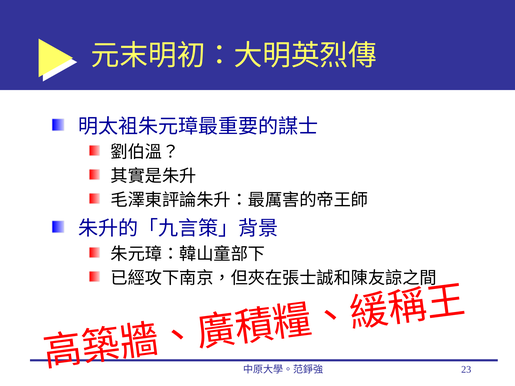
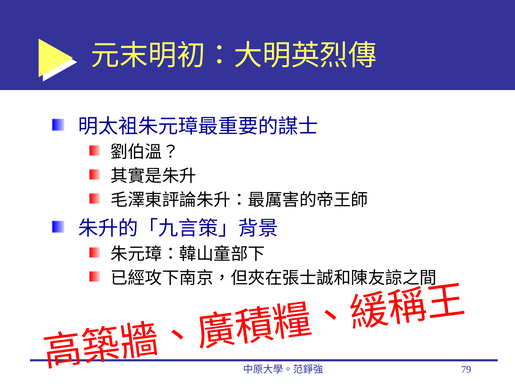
23: 23 -> 79 (466, 370)
